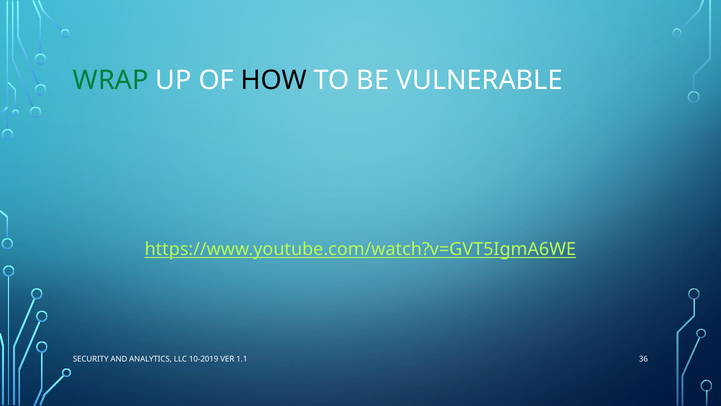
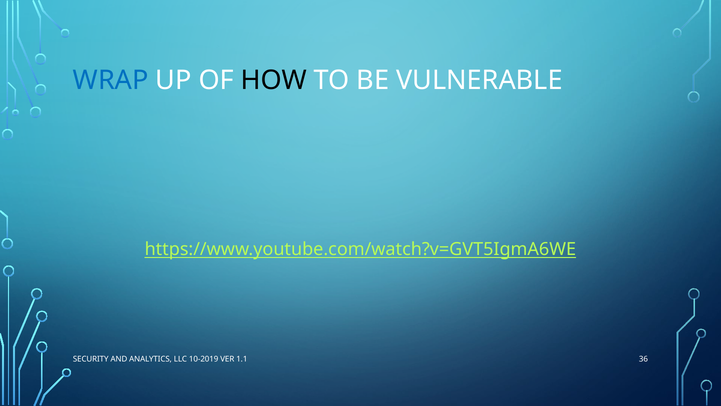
WRAP colour: green -> blue (111, 80)
